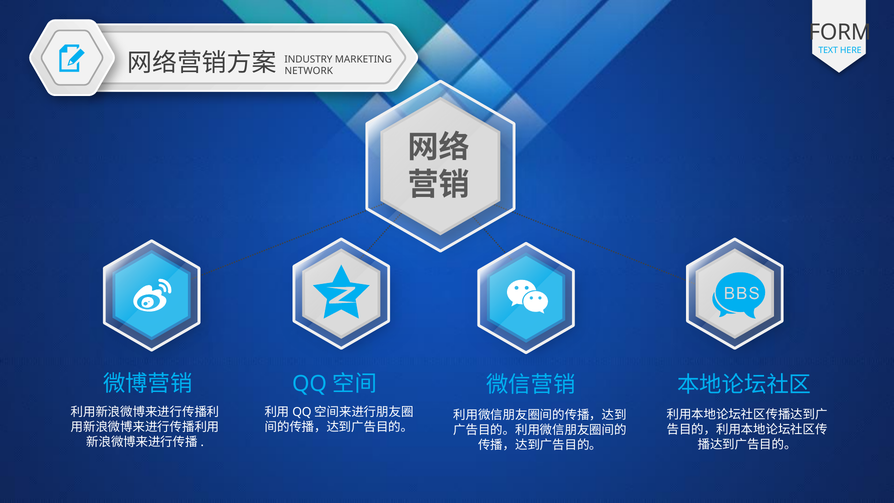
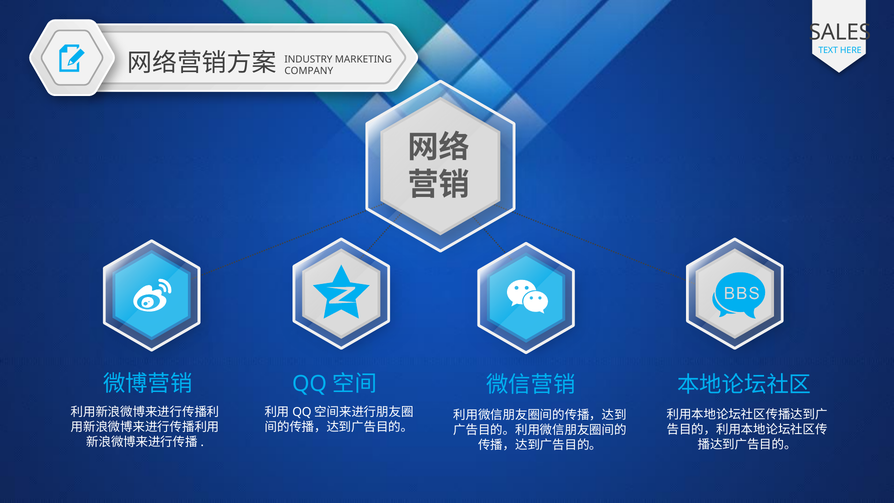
FORM: FORM -> SALES (840, 32)
NETWORK: NETWORK -> COMPANY (309, 71)
